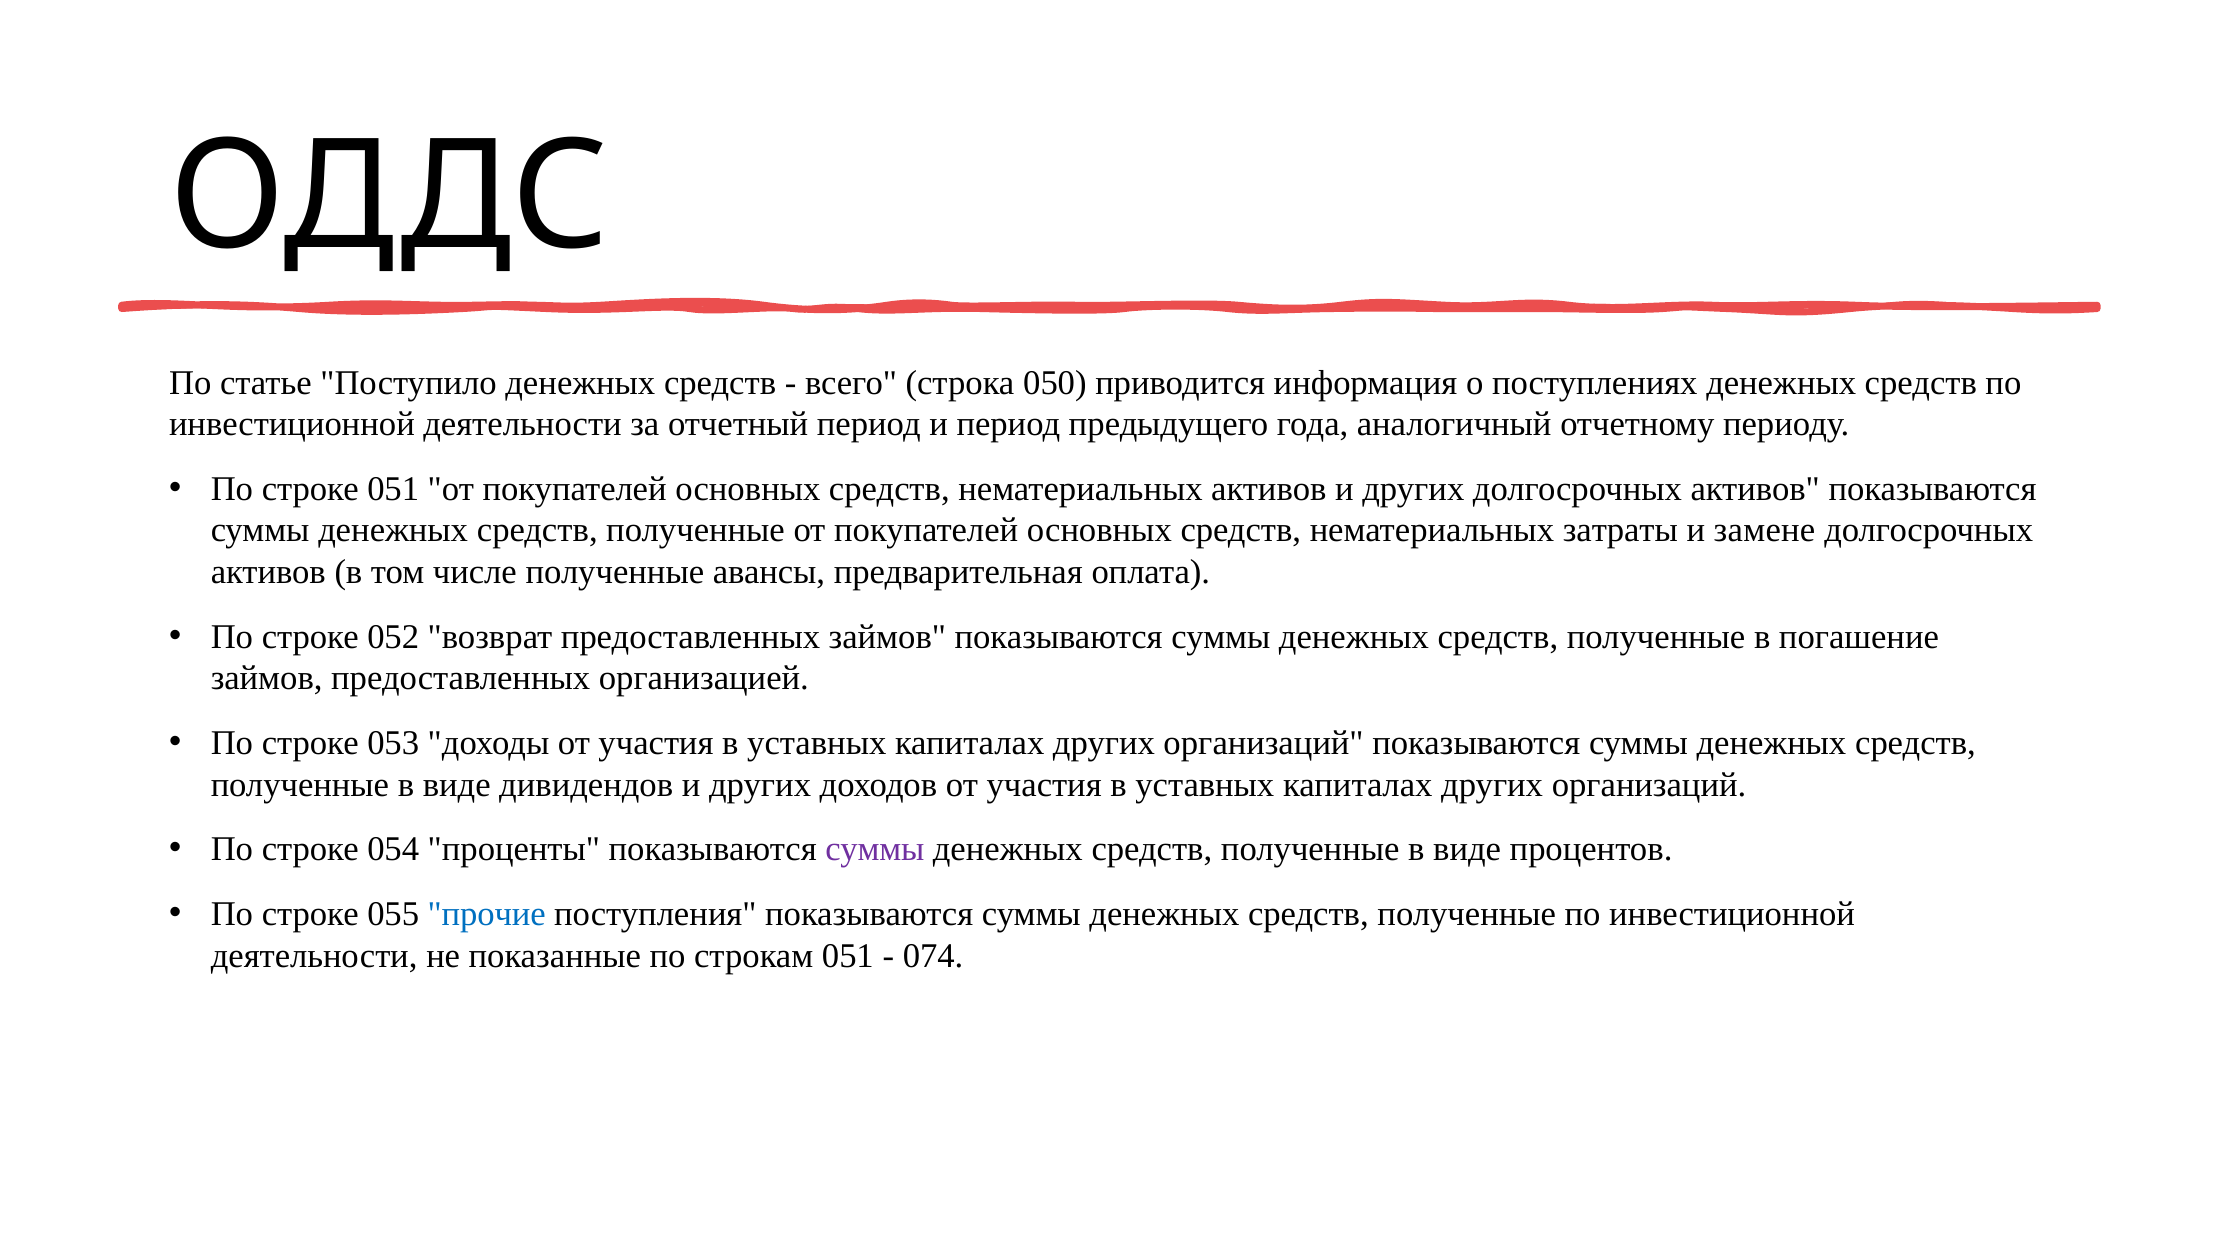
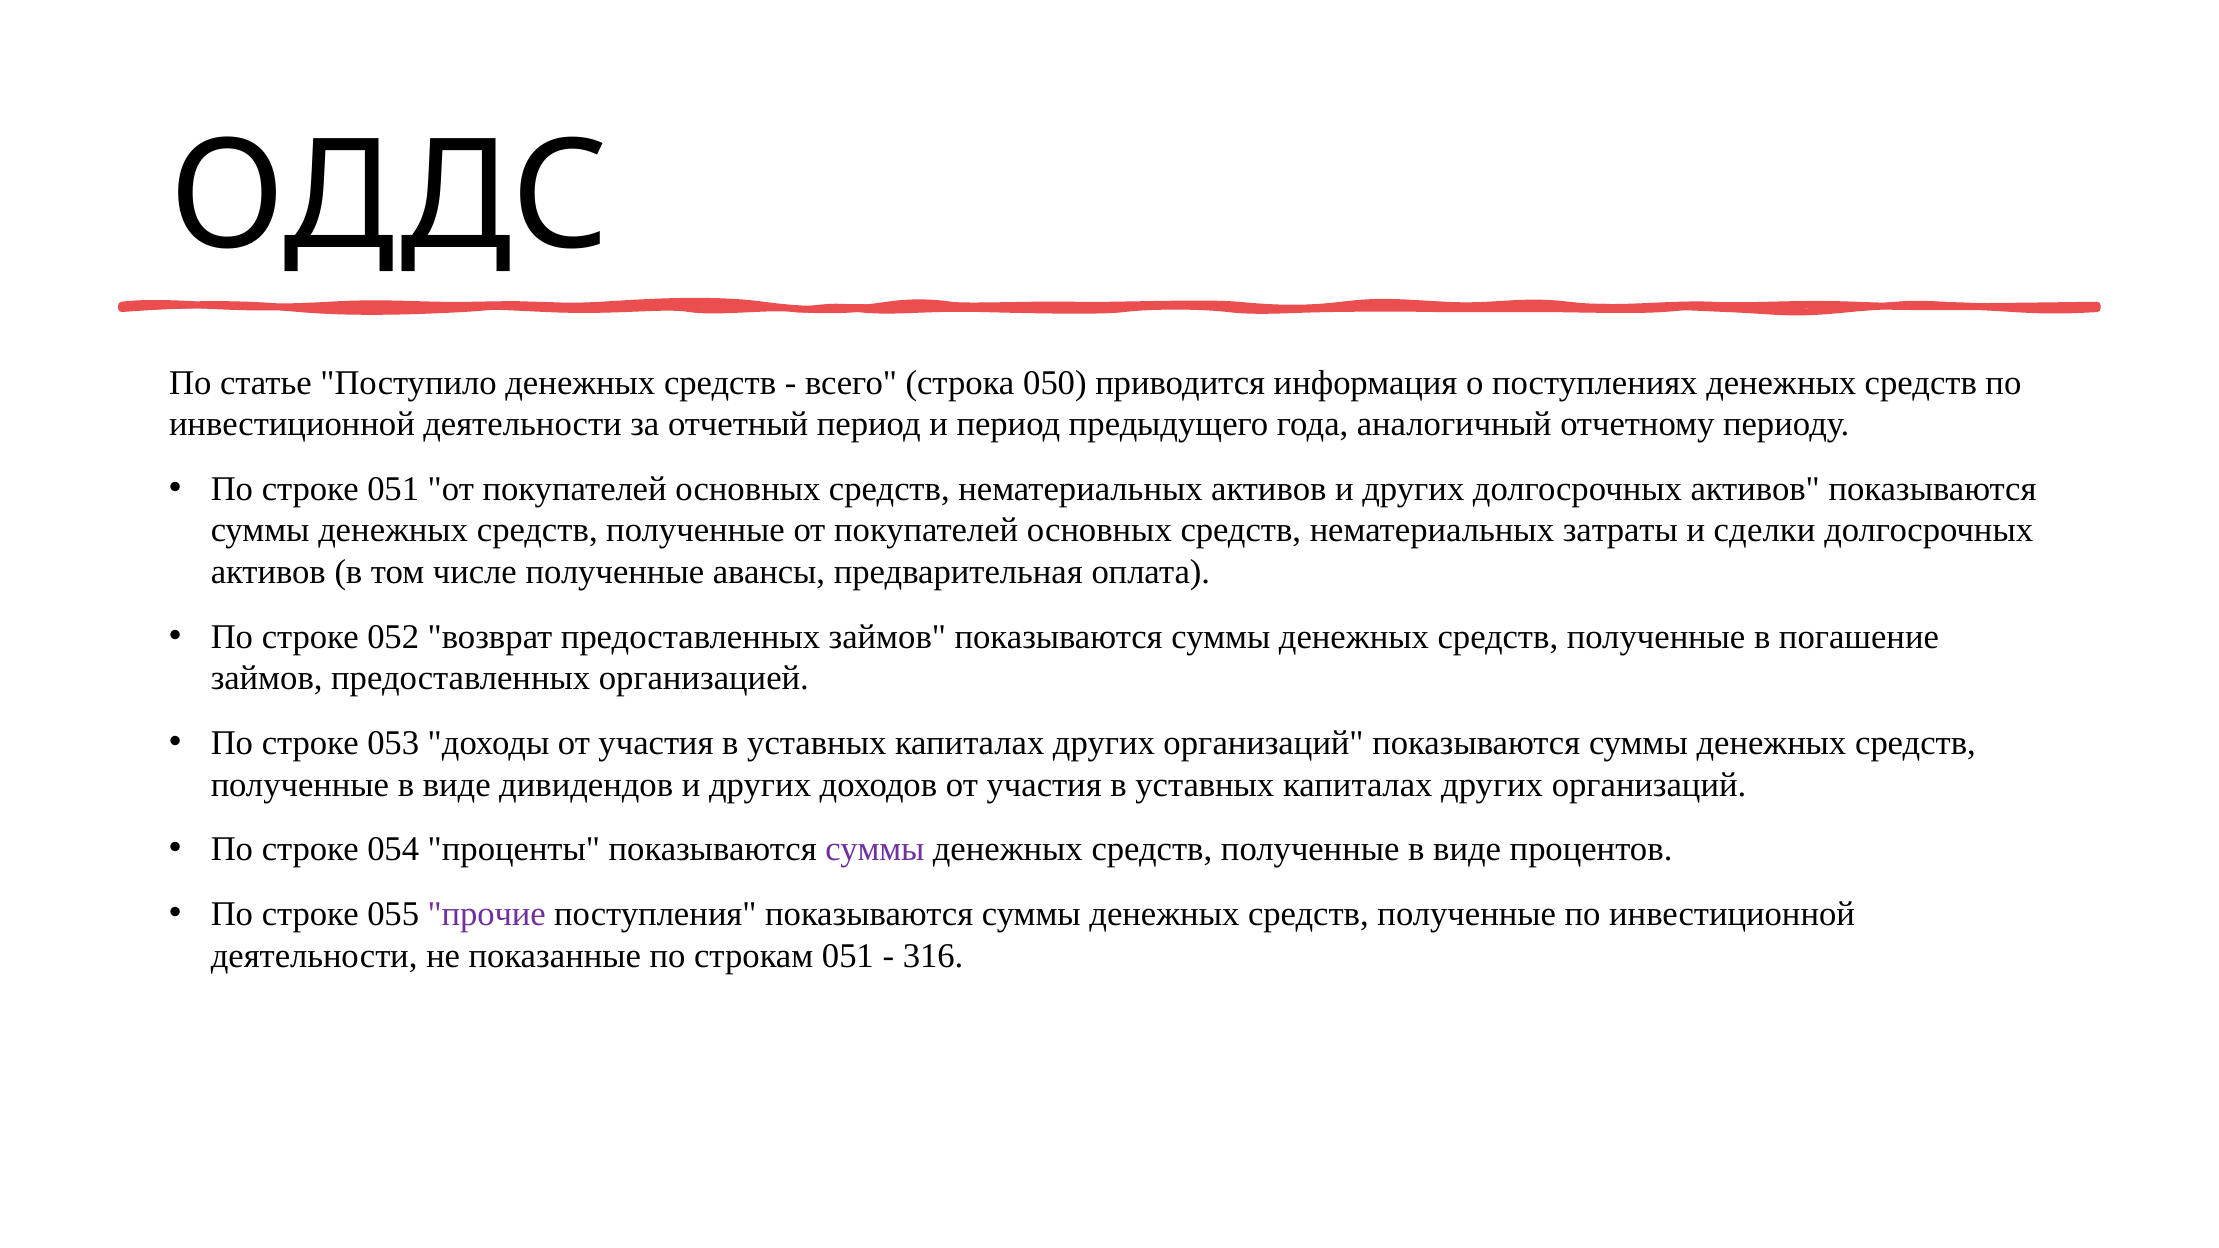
замене: замене -> сделки (1765, 531)
прочие colour: blue -> purple (487, 914)
074: 074 -> 316 (933, 956)
